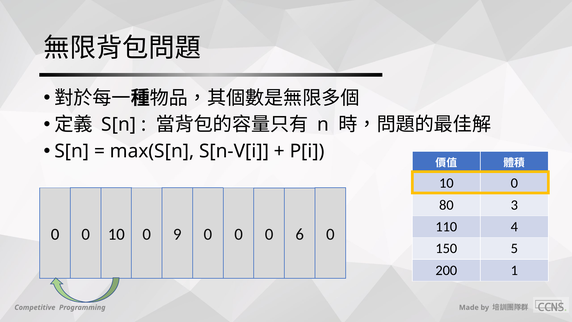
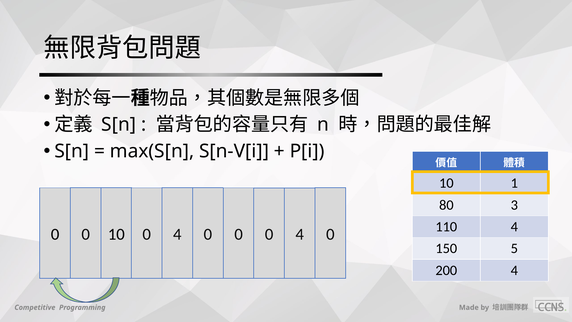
0: 0 -> 1 (514, 183)
10 0 9: 9 -> 4 (177, 234)
0 0 6: 6 -> 4 (300, 234)
200 1: 1 -> 4 (514, 270)
